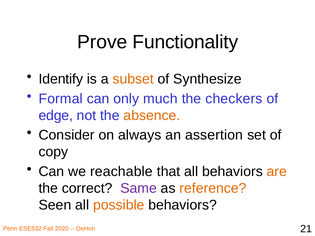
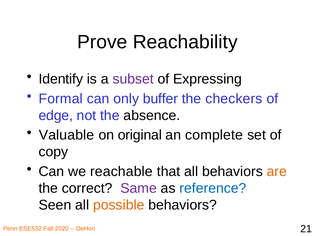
Functionality: Functionality -> Reachability (185, 42)
subset colour: orange -> purple (133, 79)
Synthesize: Synthesize -> Expressing (208, 79)
much: much -> buffer (160, 99)
absence colour: orange -> black (152, 116)
Consider: Consider -> Valuable (67, 135)
always: always -> original (140, 135)
assertion: assertion -> complete (214, 135)
reference colour: orange -> blue (213, 188)
